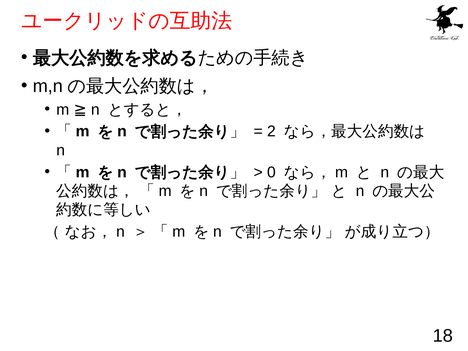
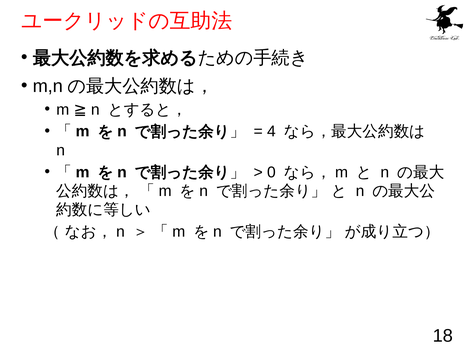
2: 2 -> 4 (271, 132)
